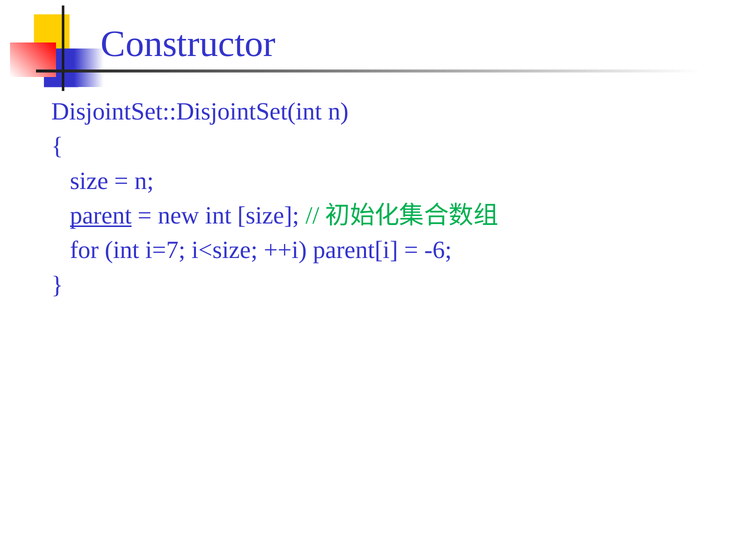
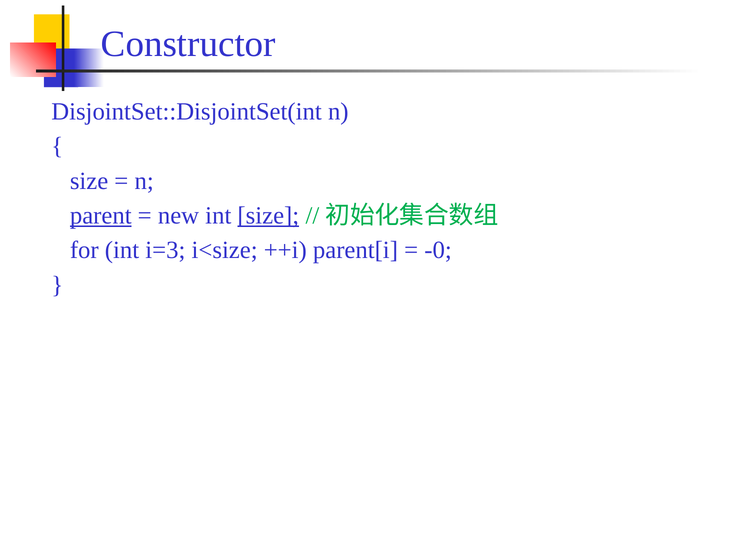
size underline: none -> present (268, 215)
i=7: i=7 -> i=3 (165, 250)
-6: -6 -> -0 (438, 250)
